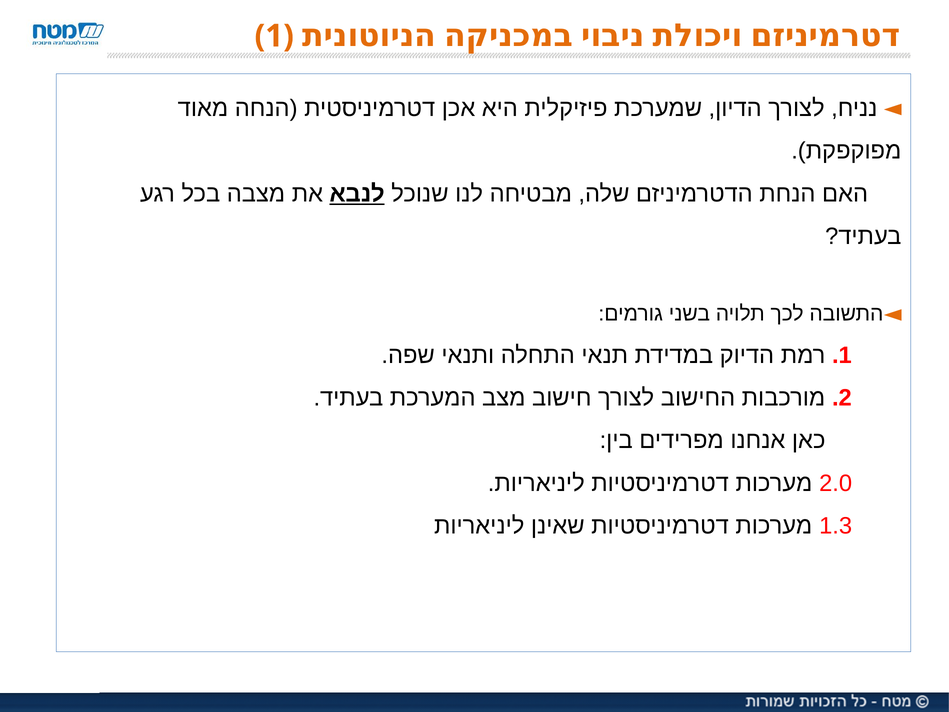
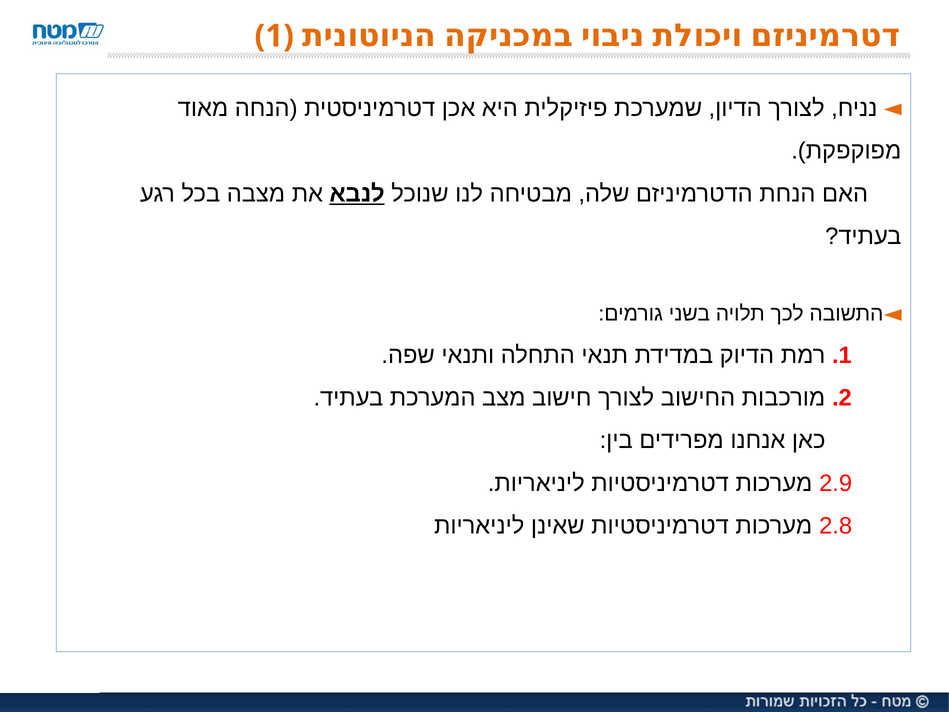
2.0: 2.0 -> 2.9 (836, 483)
1.3: 1.3 -> 2.8 (836, 526)
